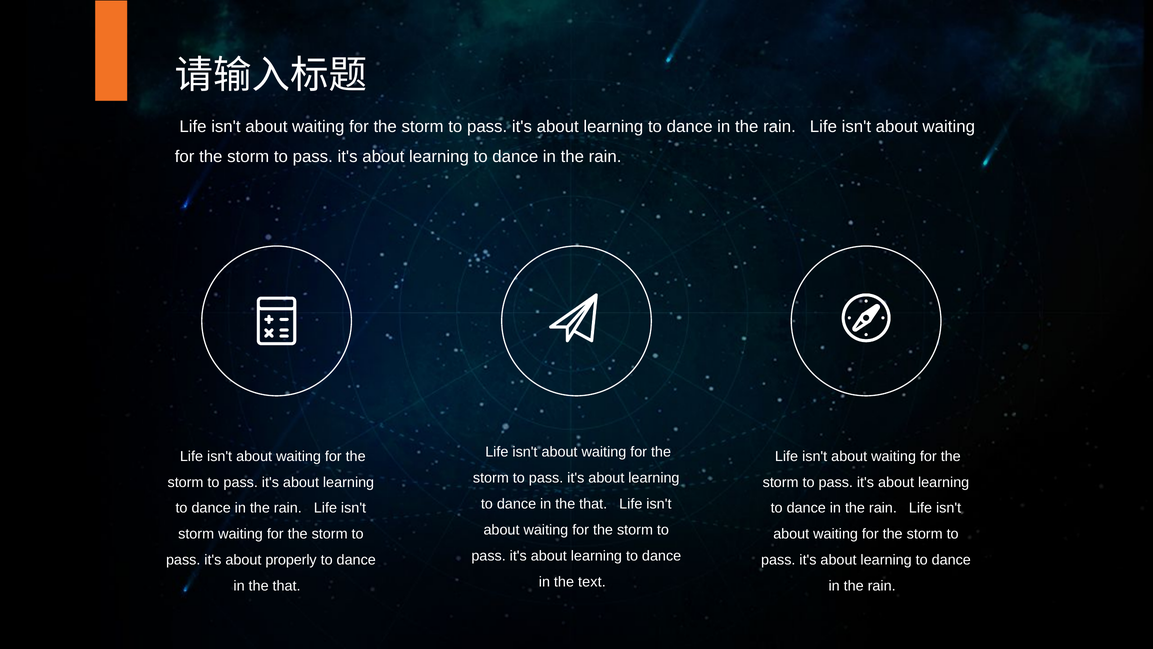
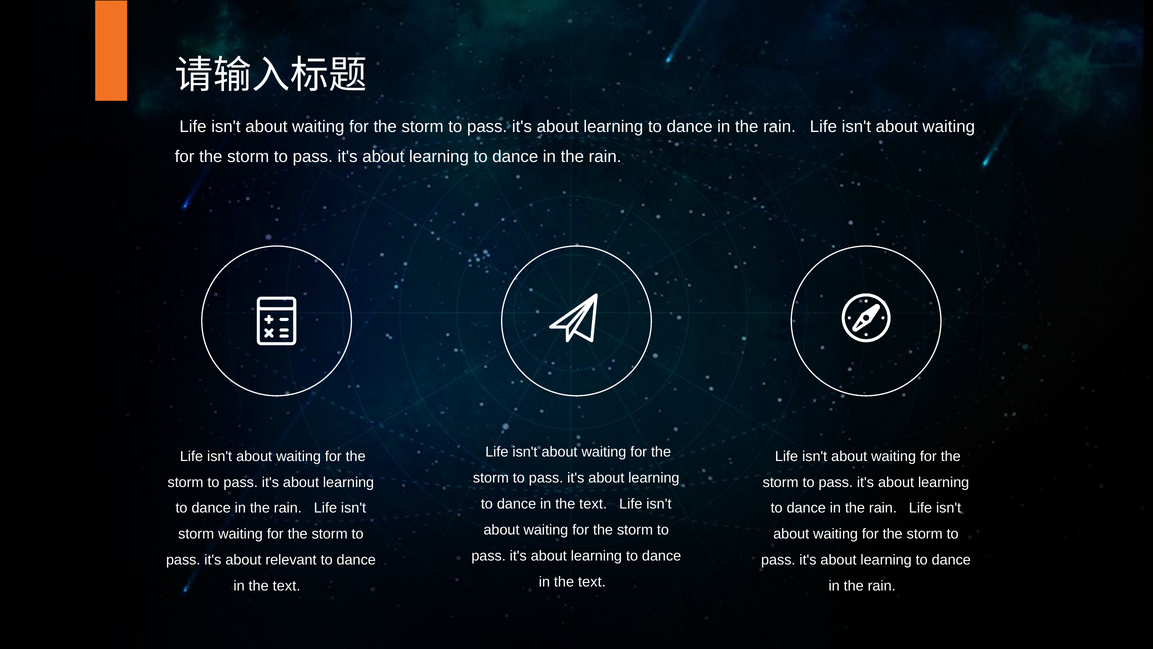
that: that -> text (593, 504)
properly: properly -> relevant (291, 560)
that: that -> text (287, 586)
